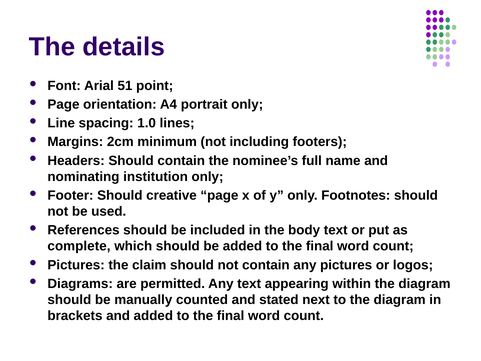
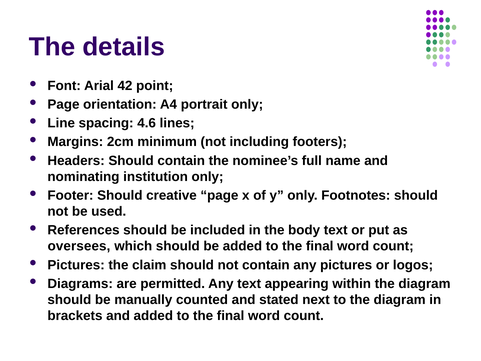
51: 51 -> 42 (125, 86)
1.0: 1.0 -> 4.6 (147, 123)
complete: complete -> oversees (79, 246)
